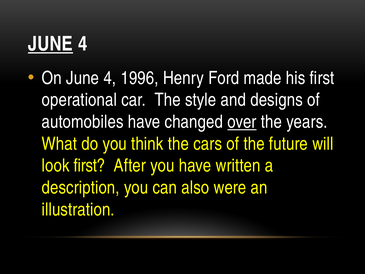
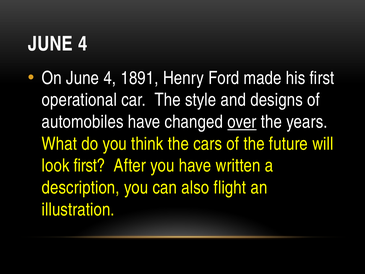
JUNE underline: present -> none (50, 44)
1996: 1996 -> 1891 (140, 78)
were: were -> flight (230, 187)
